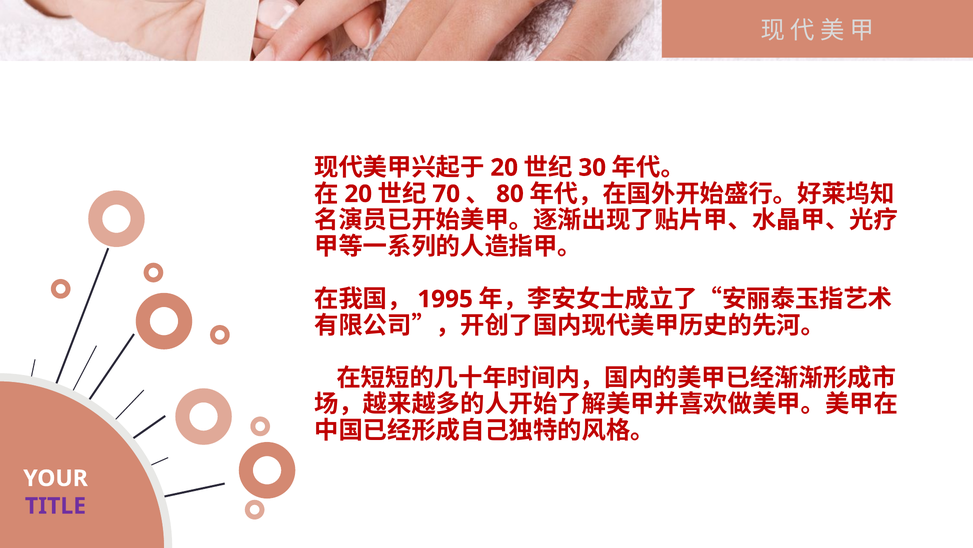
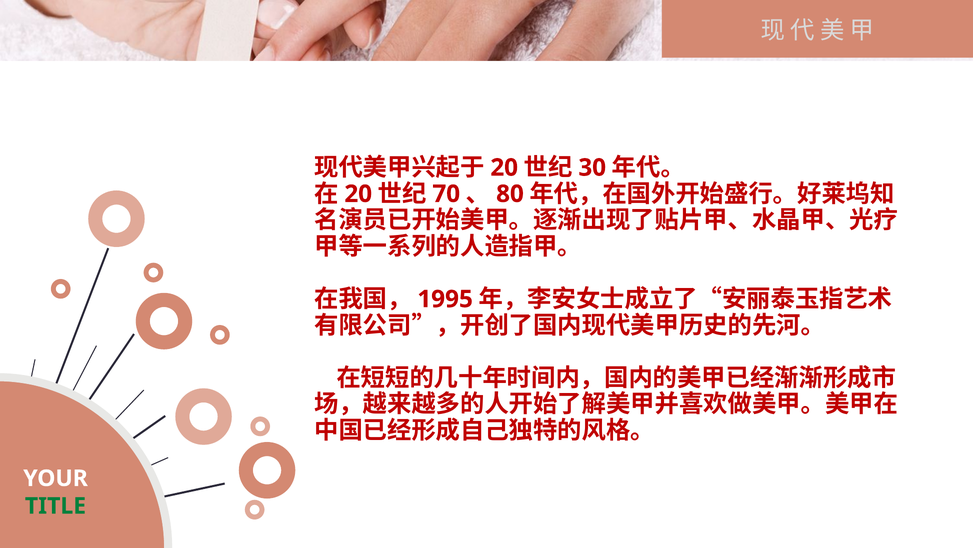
TITLE colour: purple -> green (56, 505)
